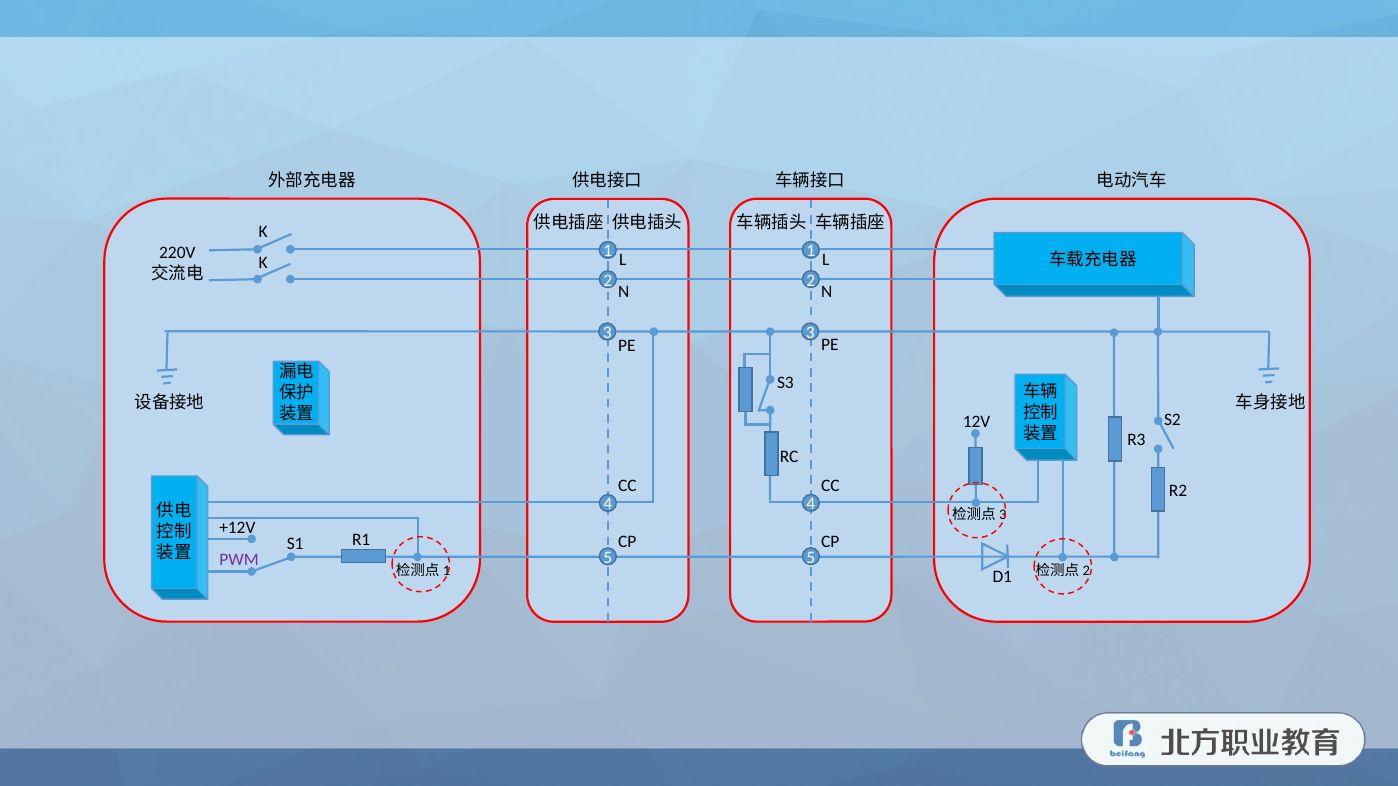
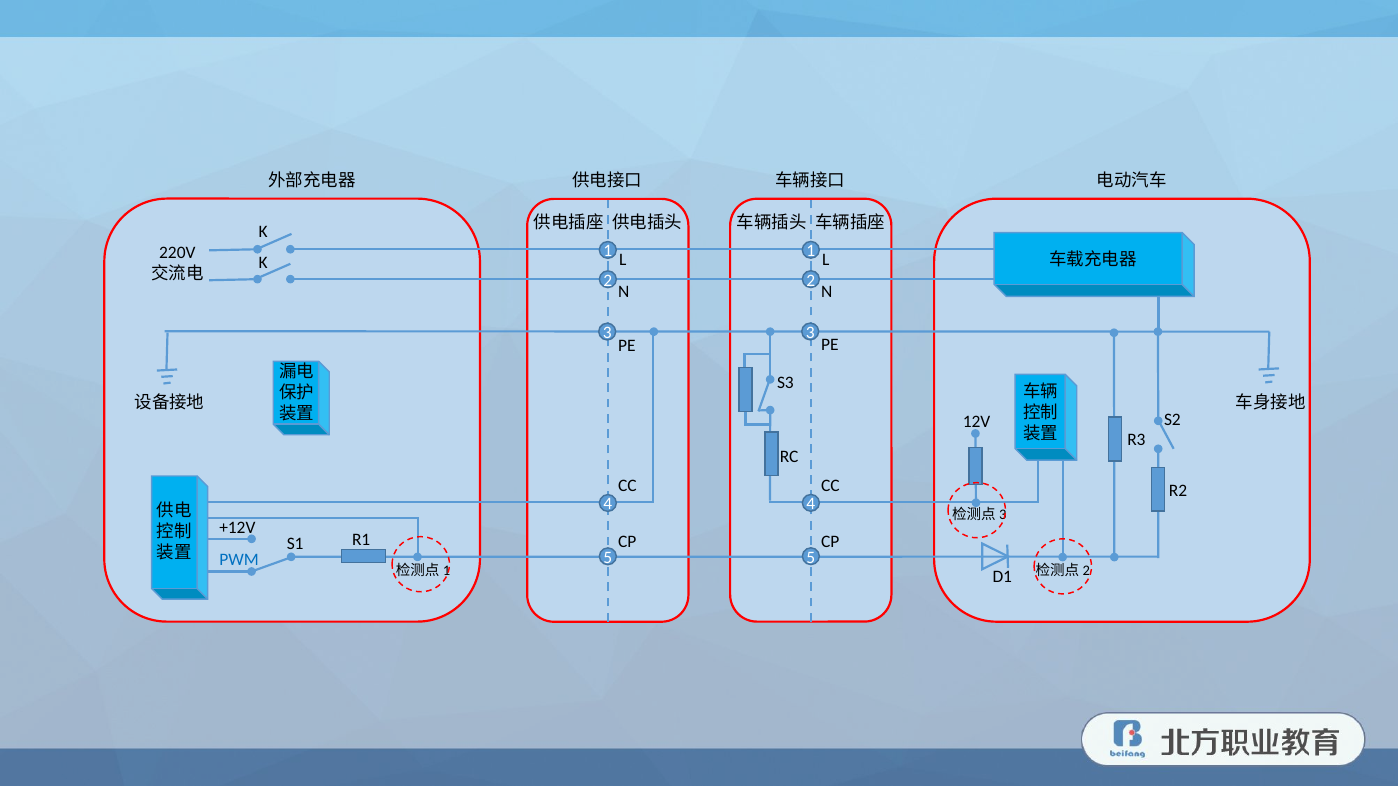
PWM colour: purple -> blue (239, 560)
